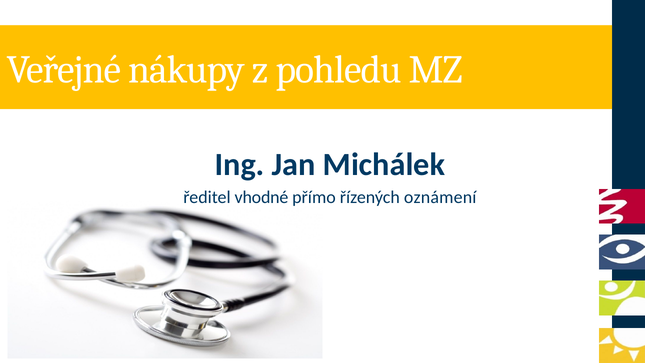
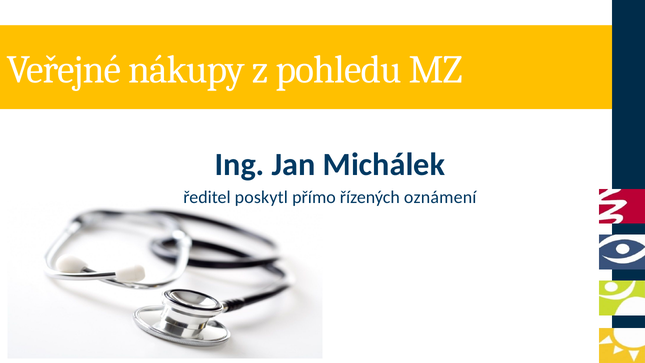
vhodné: vhodné -> poskytl (261, 197)
